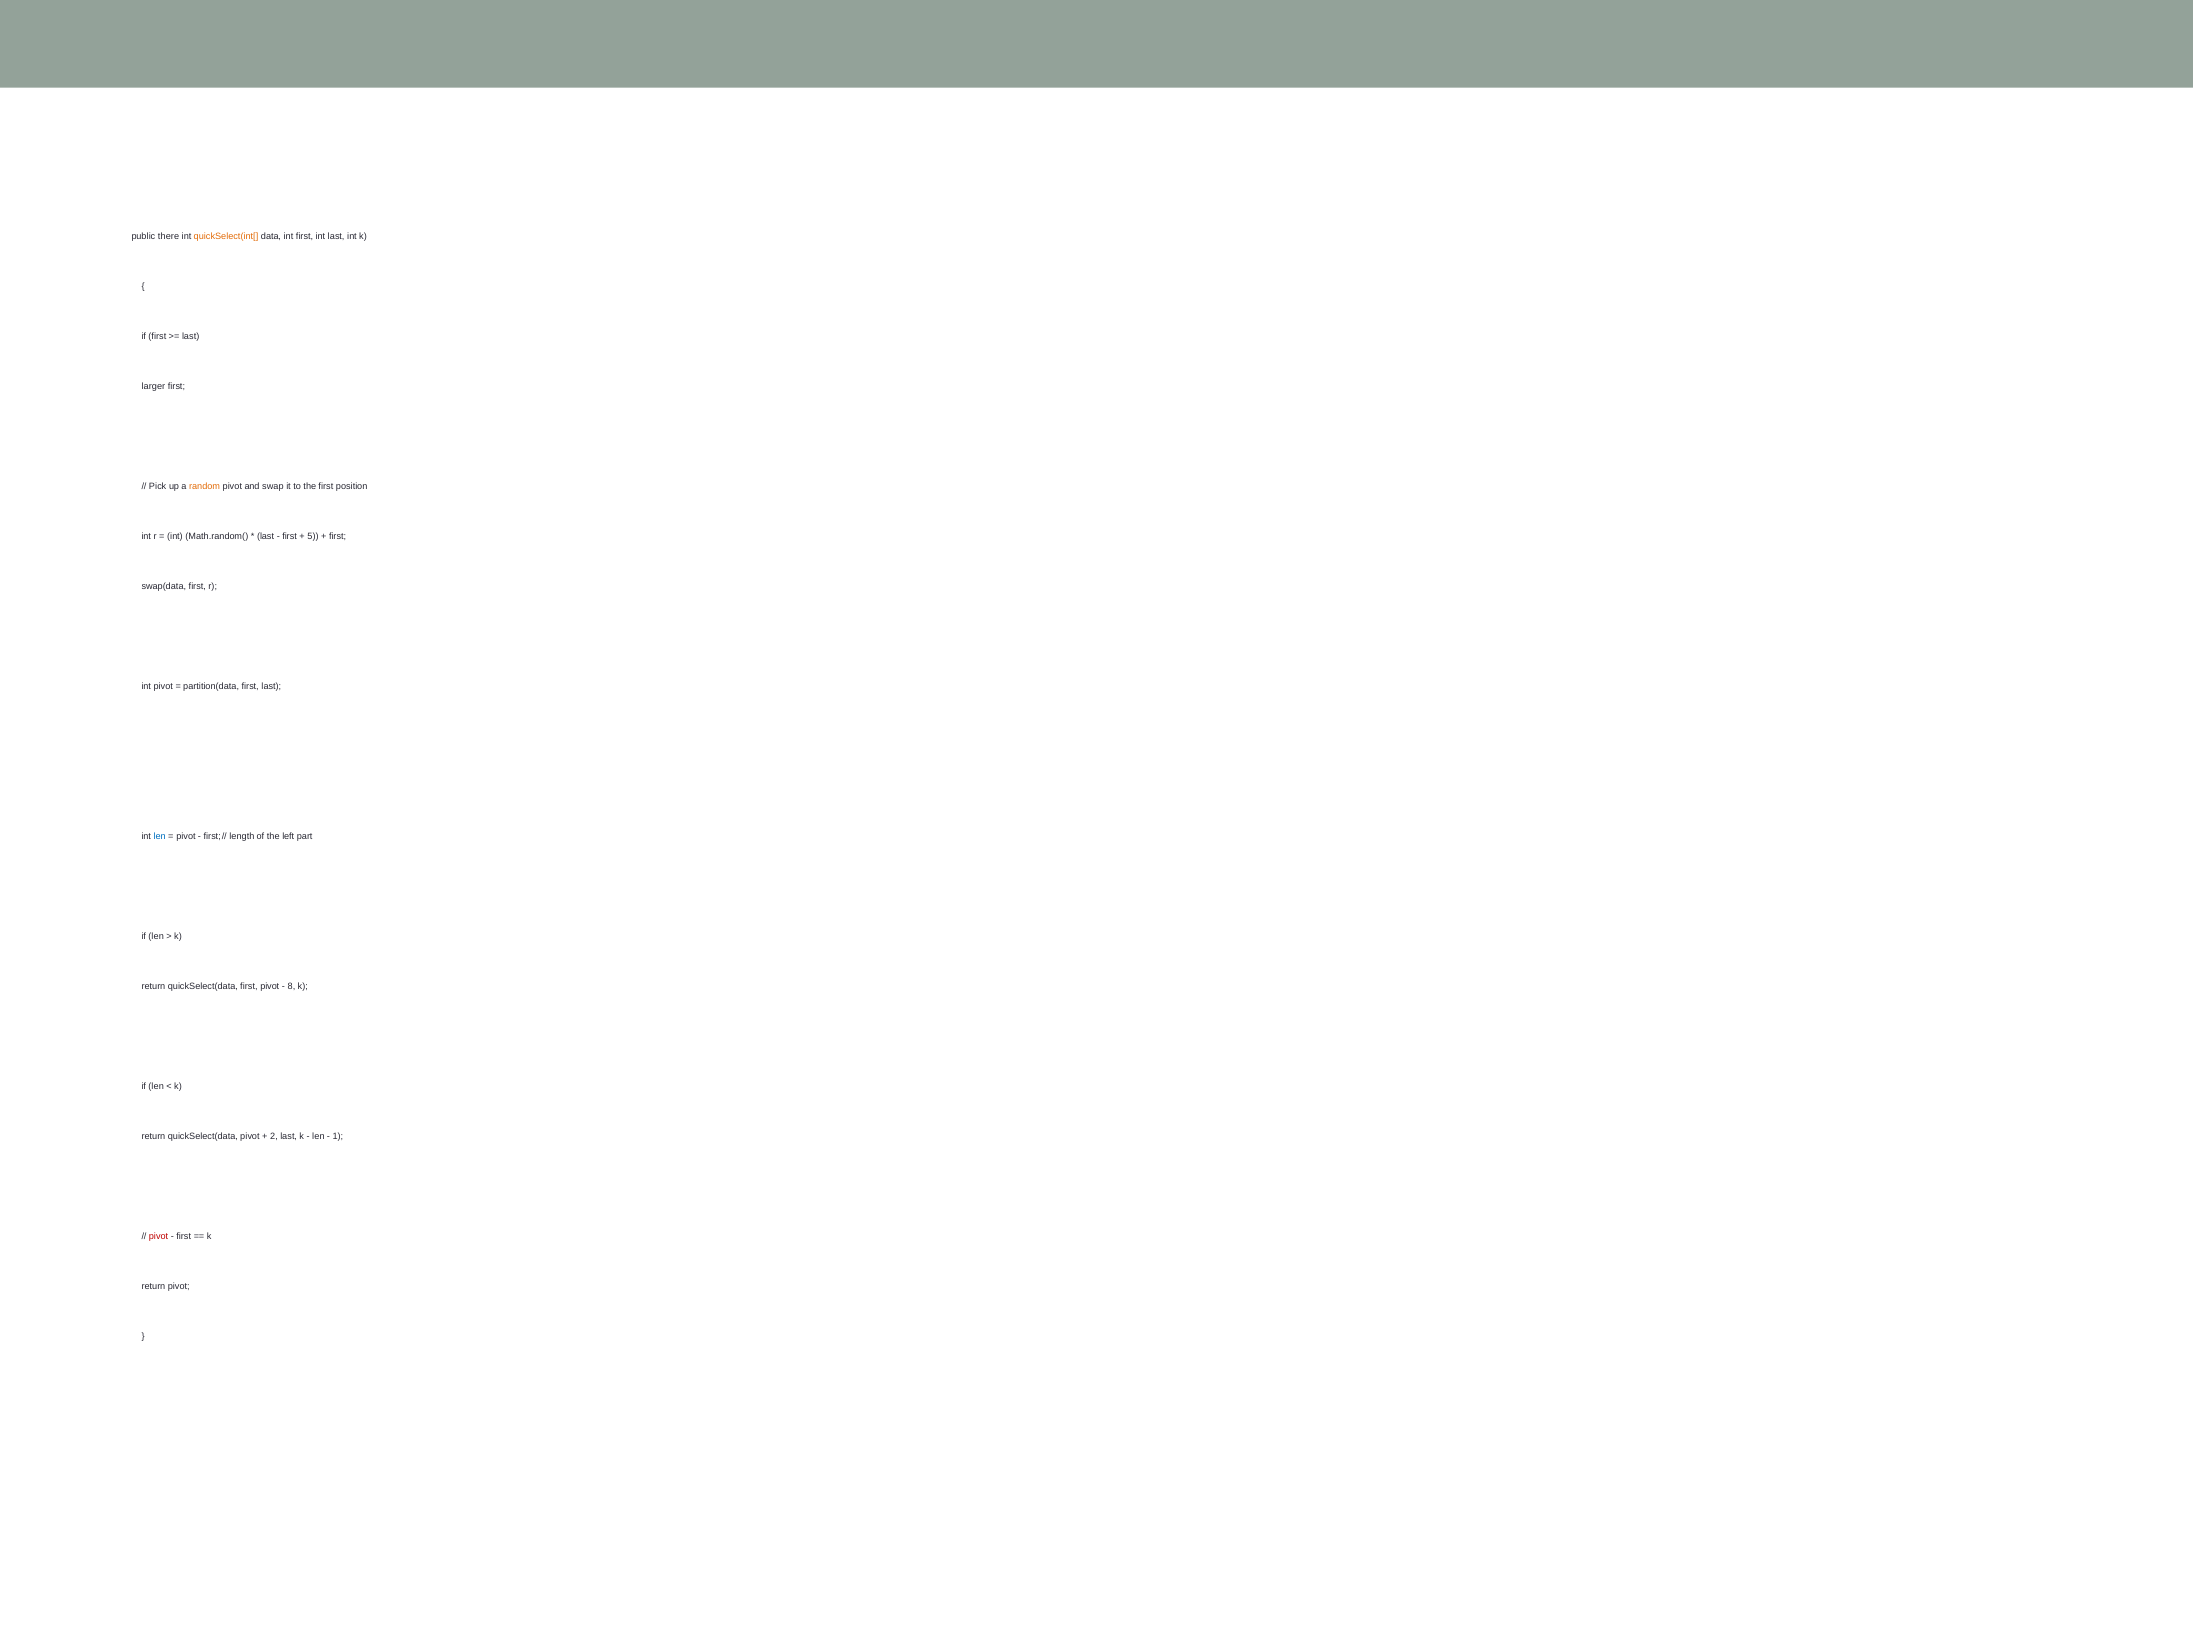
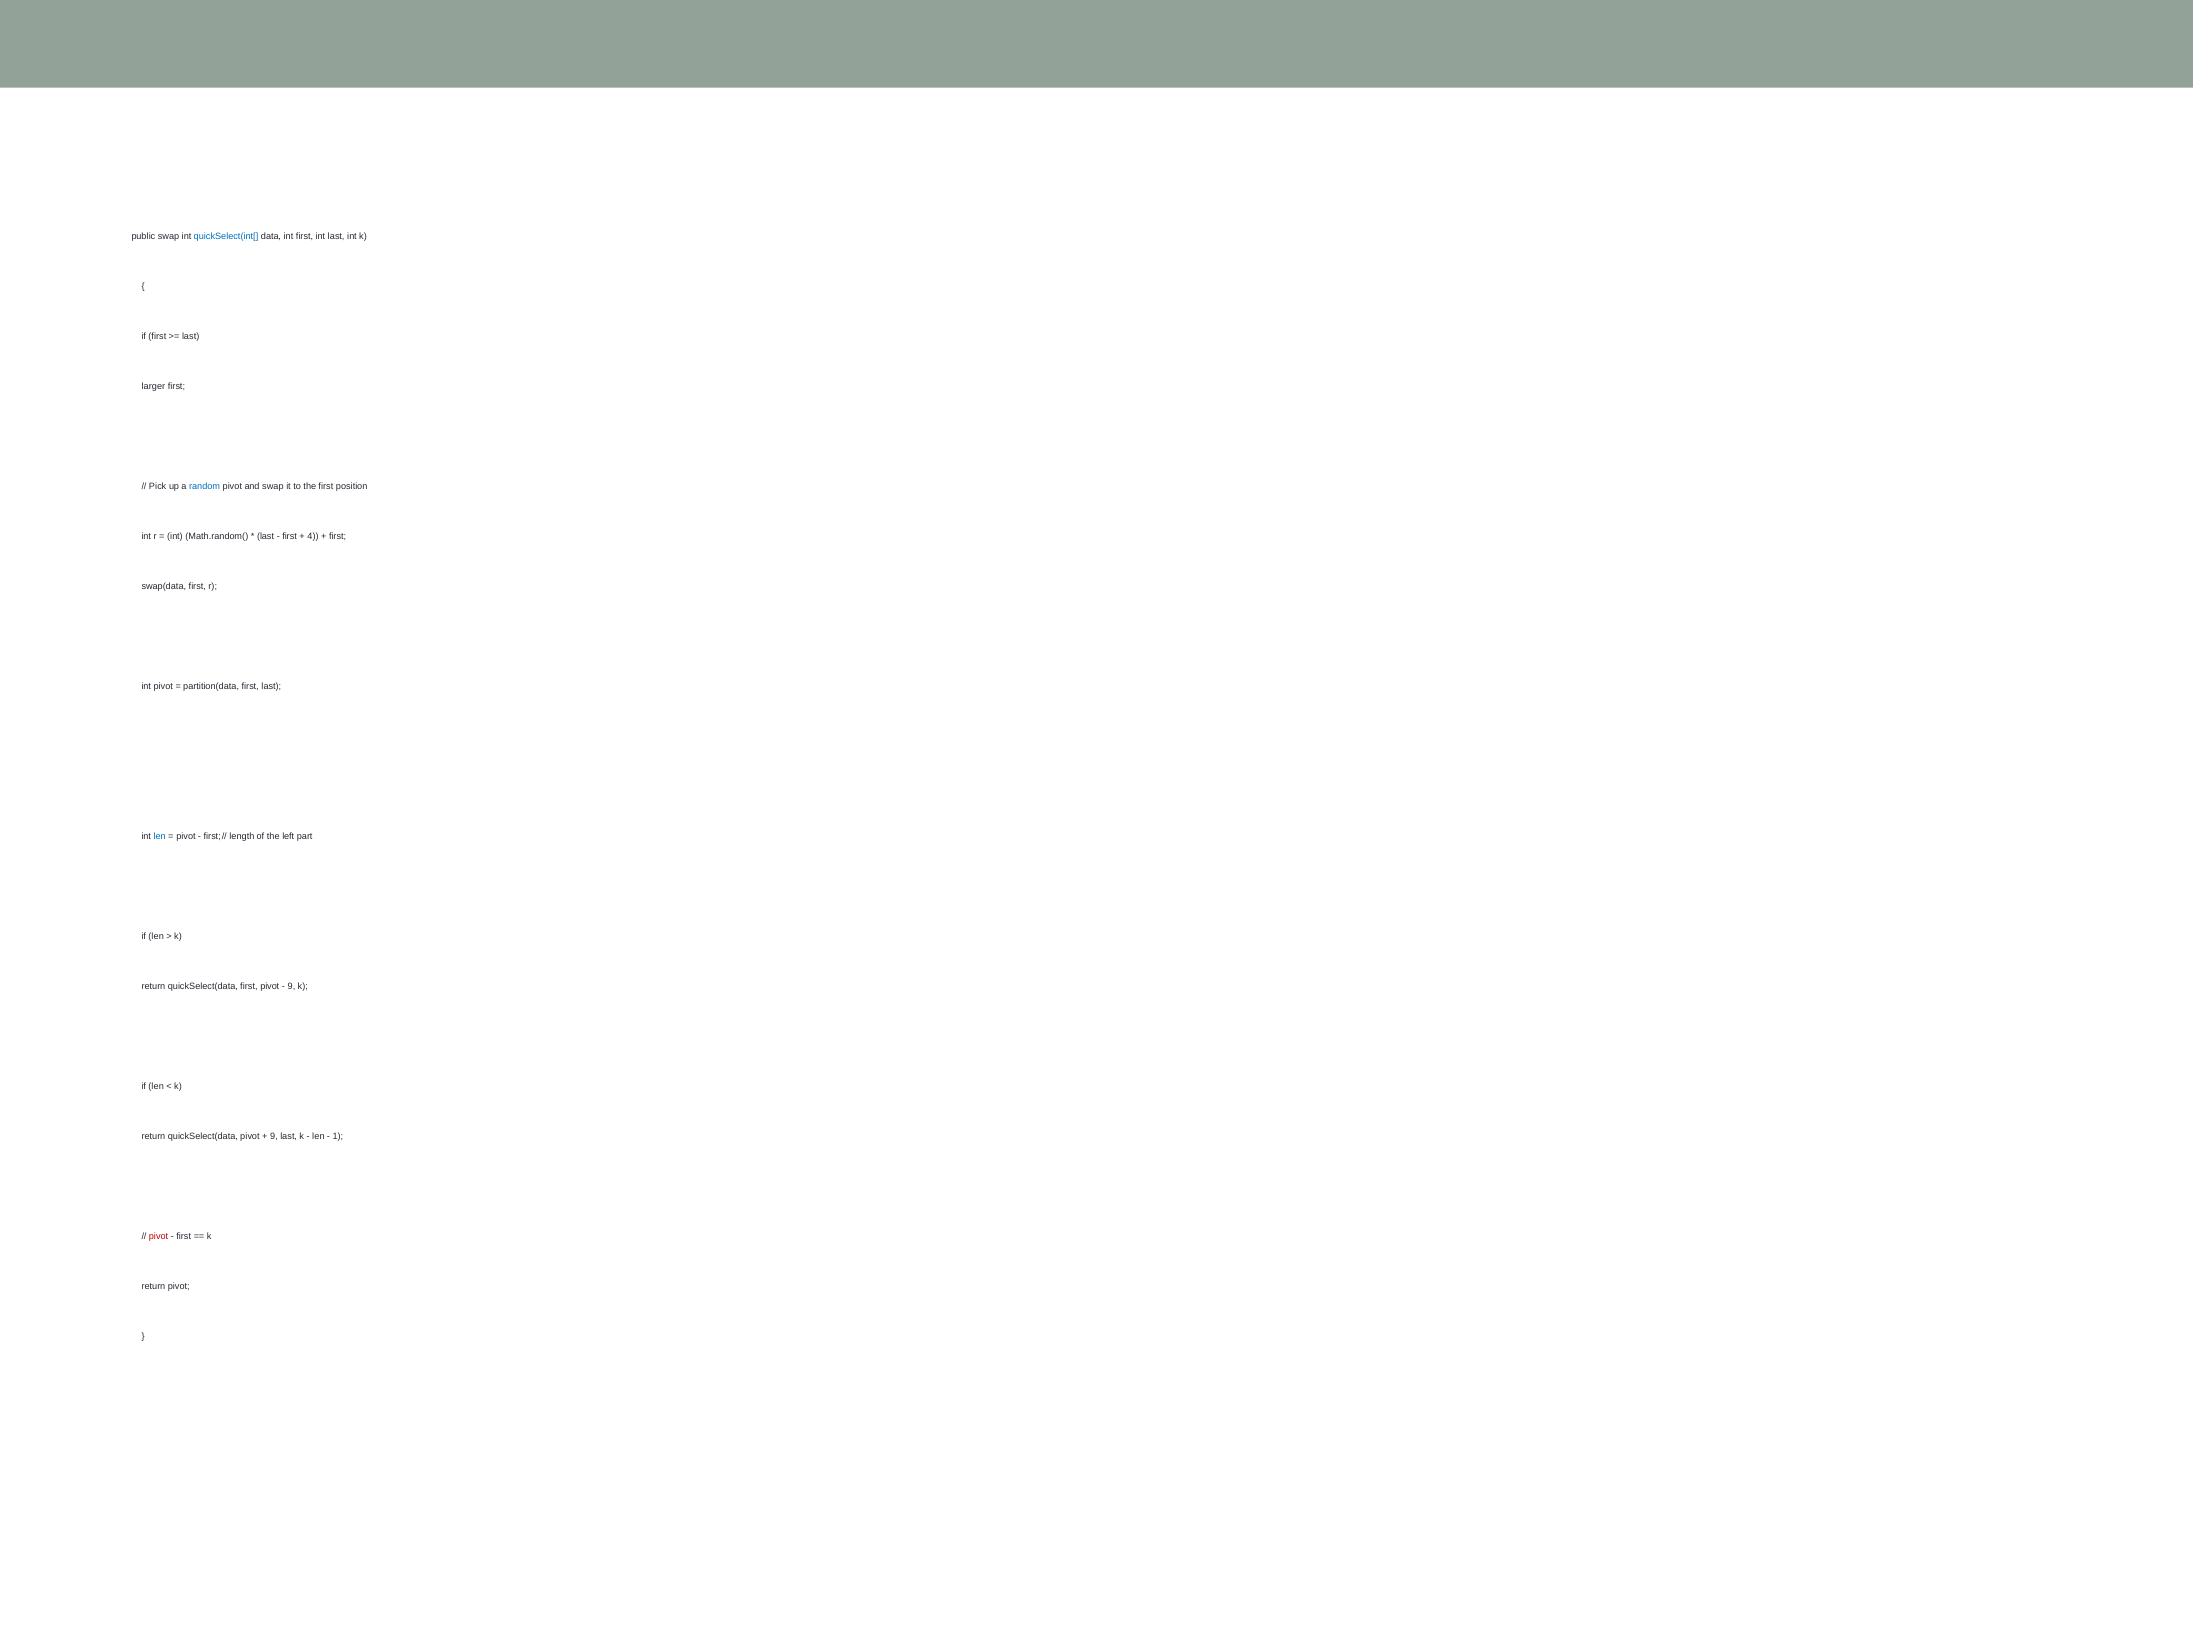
public there: there -> swap (169, 236)
quickSelect(int[ colour: orange -> blue (226, 236)
random colour: orange -> blue (205, 486)
5: 5 -> 4 (313, 536)
8: 8 -> 9 (291, 986)
2: 2 -> 9 (274, 1136)
